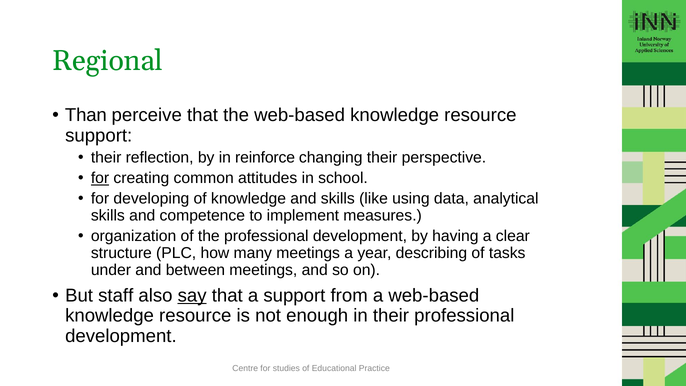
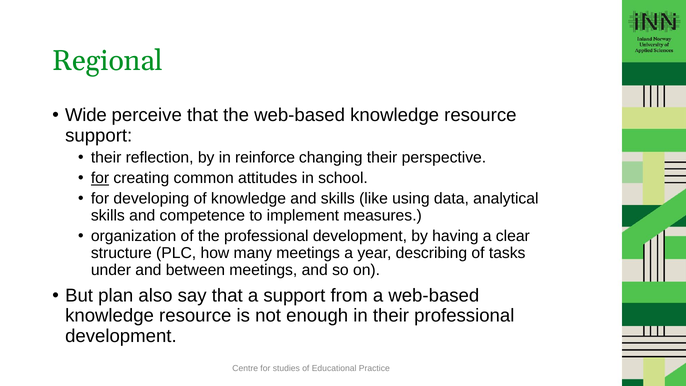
Than: Than -> Wide (86, 115)
staff: staff -> plan (116, 296)
say underline: present -> none (192, 296)
